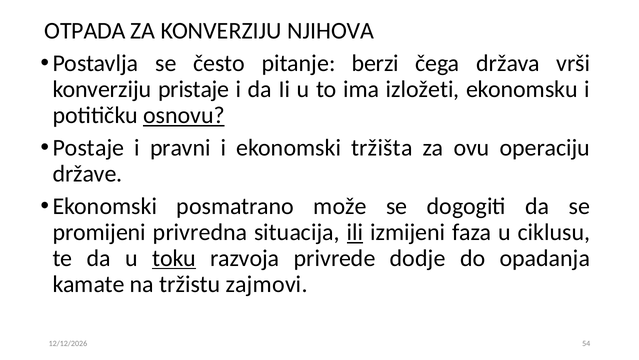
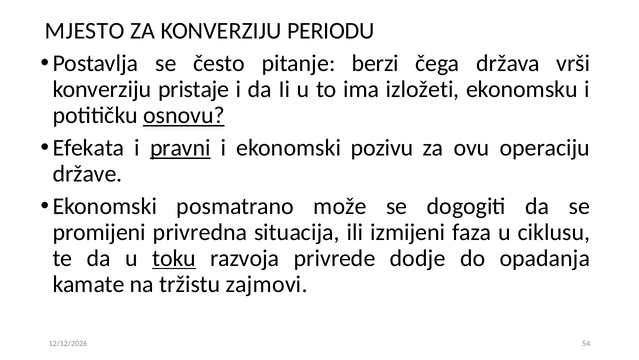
OTPADA: OTPADA -> MJESTO (85, 31)
NJIHOVA: NJIHOVA -> PERIODU (331, 31)
Postaje: Postaje -> Efekata (88, 148)
pravni underline: none -> present (180, 148)
tržišta: tržišta -> pozivu (382, 148)
ili underline: present -> none (355, 232)
